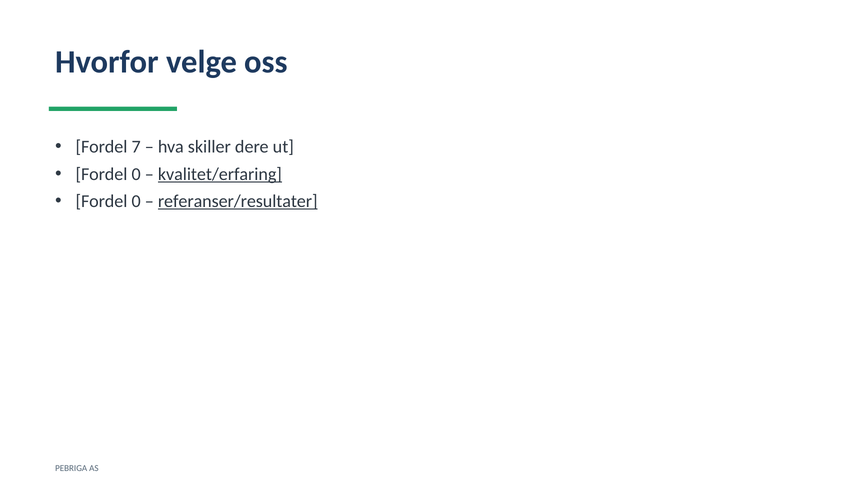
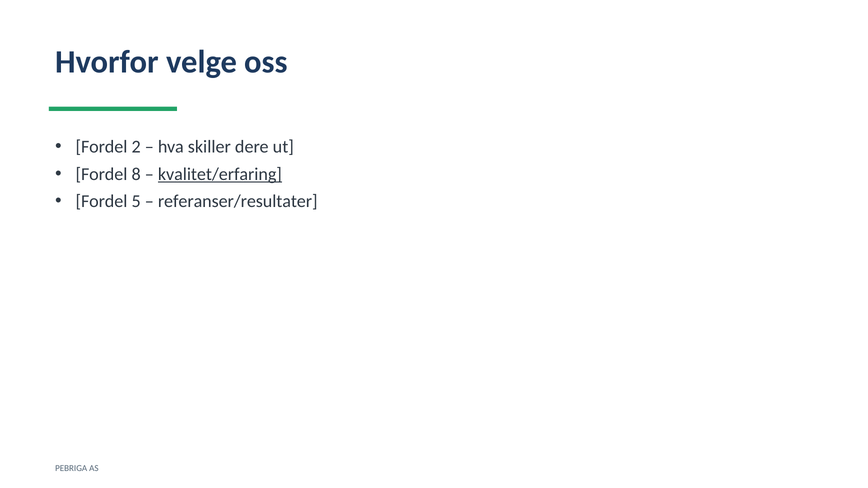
7: 7 -> 2 (136, 147)
0: 0 -> 8 (136, 174)
0: 0 -> 5 (136, 201)
referanser/resultater underline: present -> none (238, 201)
